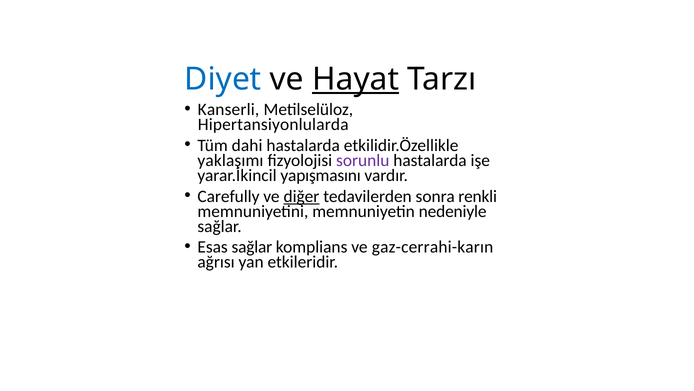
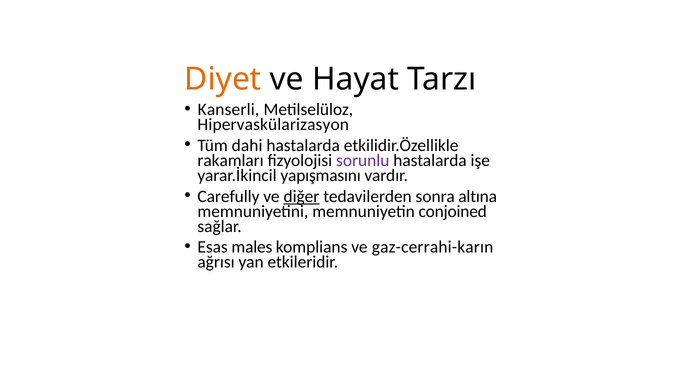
Diyet colour: blue -> orange (223, 79)
Hayat underline: present -> none (356, 79)
Hipertansiyonlularda: Hipertansiyonlularda -> Hipervaskülarizasyon (273, 124)
yaklaşımı: yaklaşımı -> rakamları (231, 160)
renkli: renkli -> altına (478, 196)
nedeniyle: nedeniyle -> conjoined (453, 211)
Esas sağlar: sağlar -> males (252, 247)
